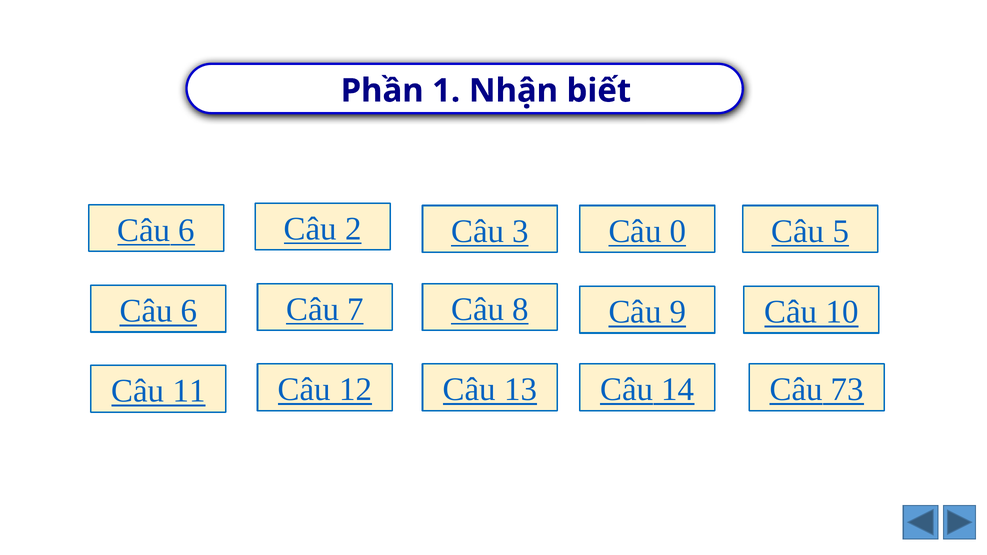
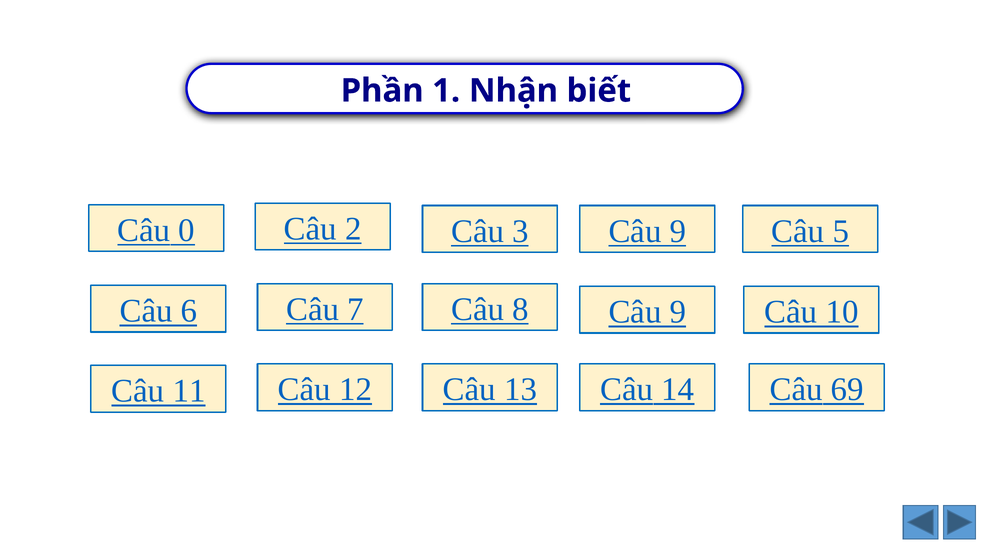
6: 6 -> 0 (187, 230)
0: 0 -> 9 (678, 231)
73: 73 -> 69 (847, 390)
